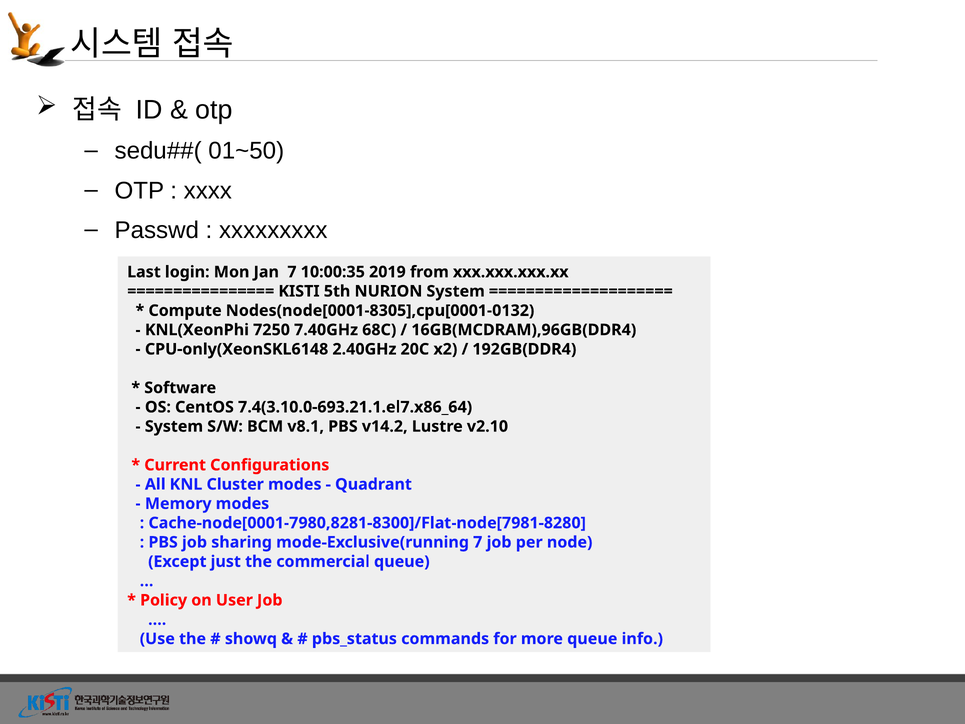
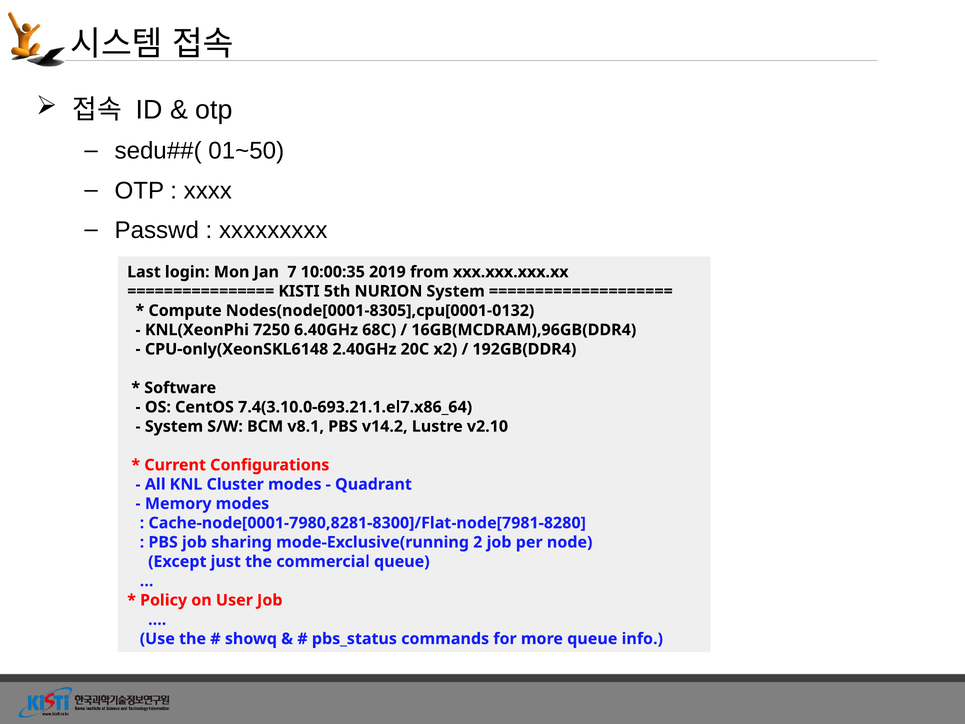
7.40GHz: 7.40GHz -> 6.40GHz (326, 330)
mode-Exclusive(running 7: 7 -> 2 (478, 542)
